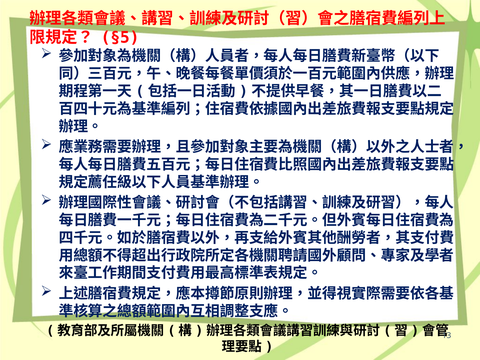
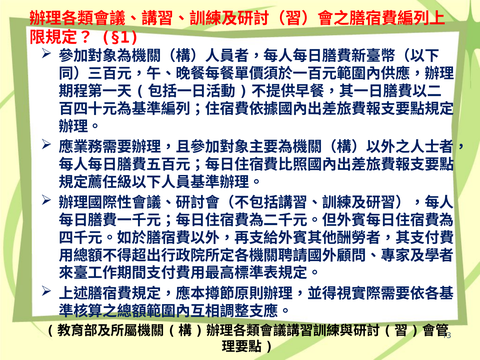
§5: §5 -> §1 (120, 38)
